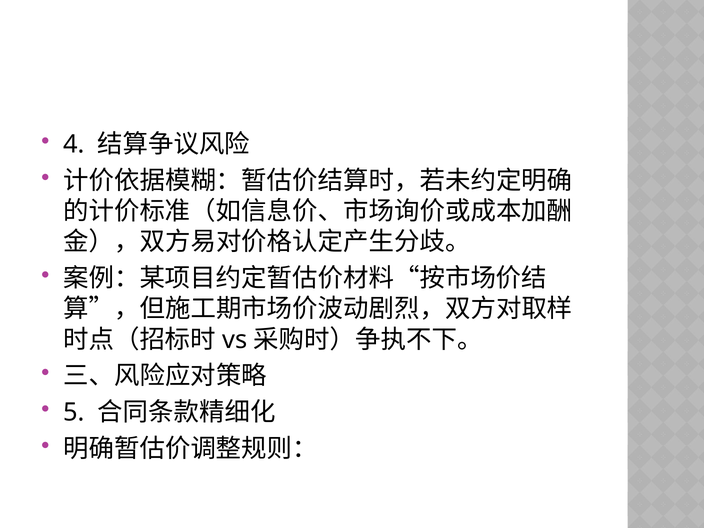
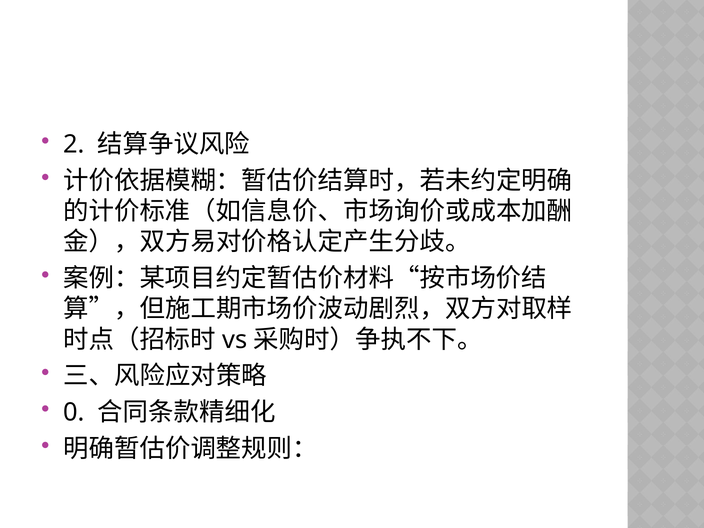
4: 4 -> 2 (74, 144)
5: 5 -> 0 (74, 413)
